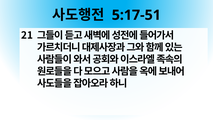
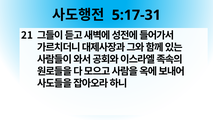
5:17-51: 5:17-51 -> 5:17-31 (136, 15)
